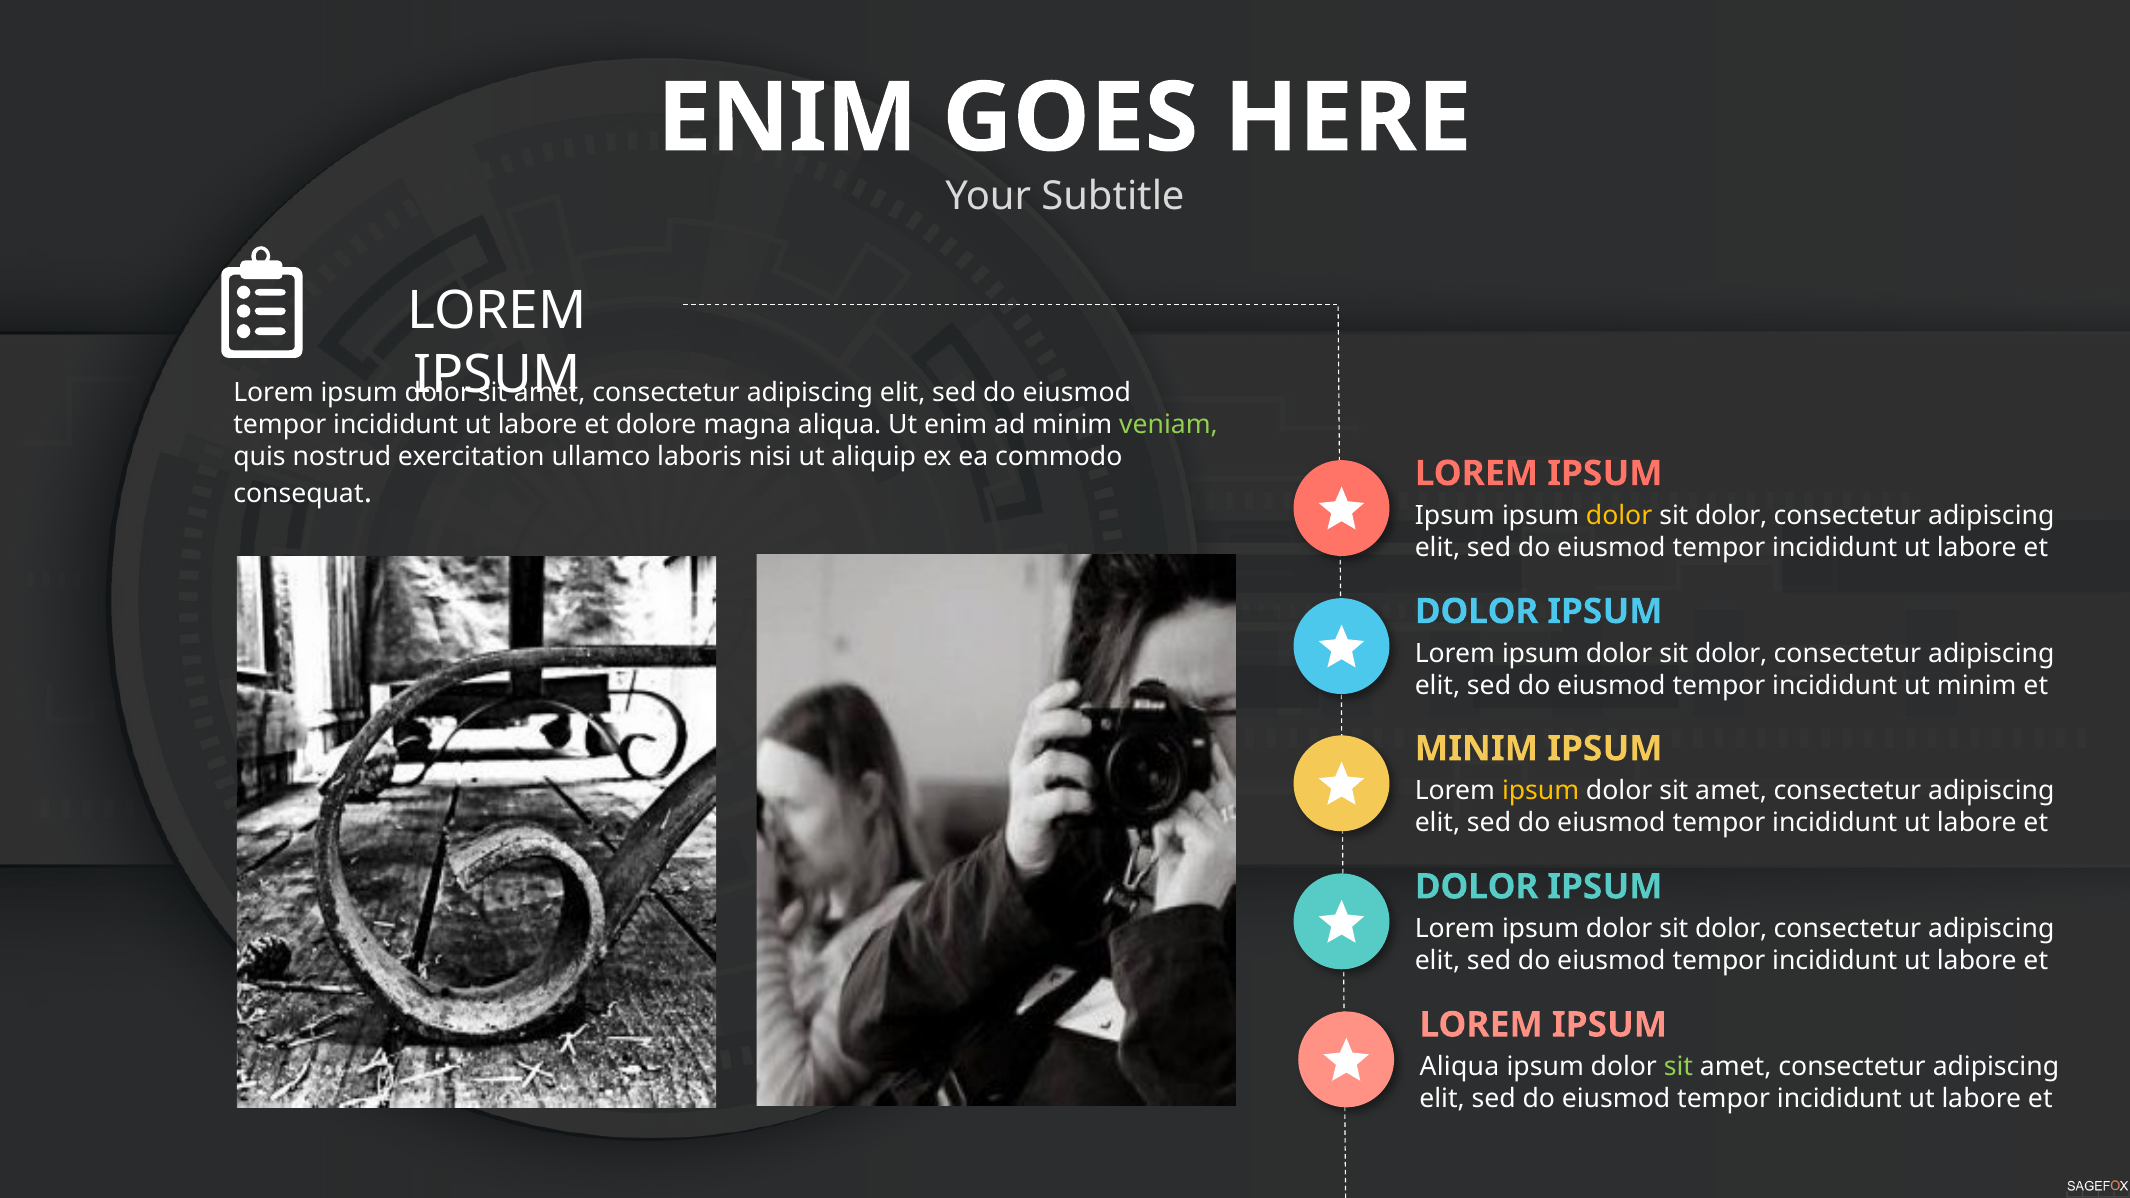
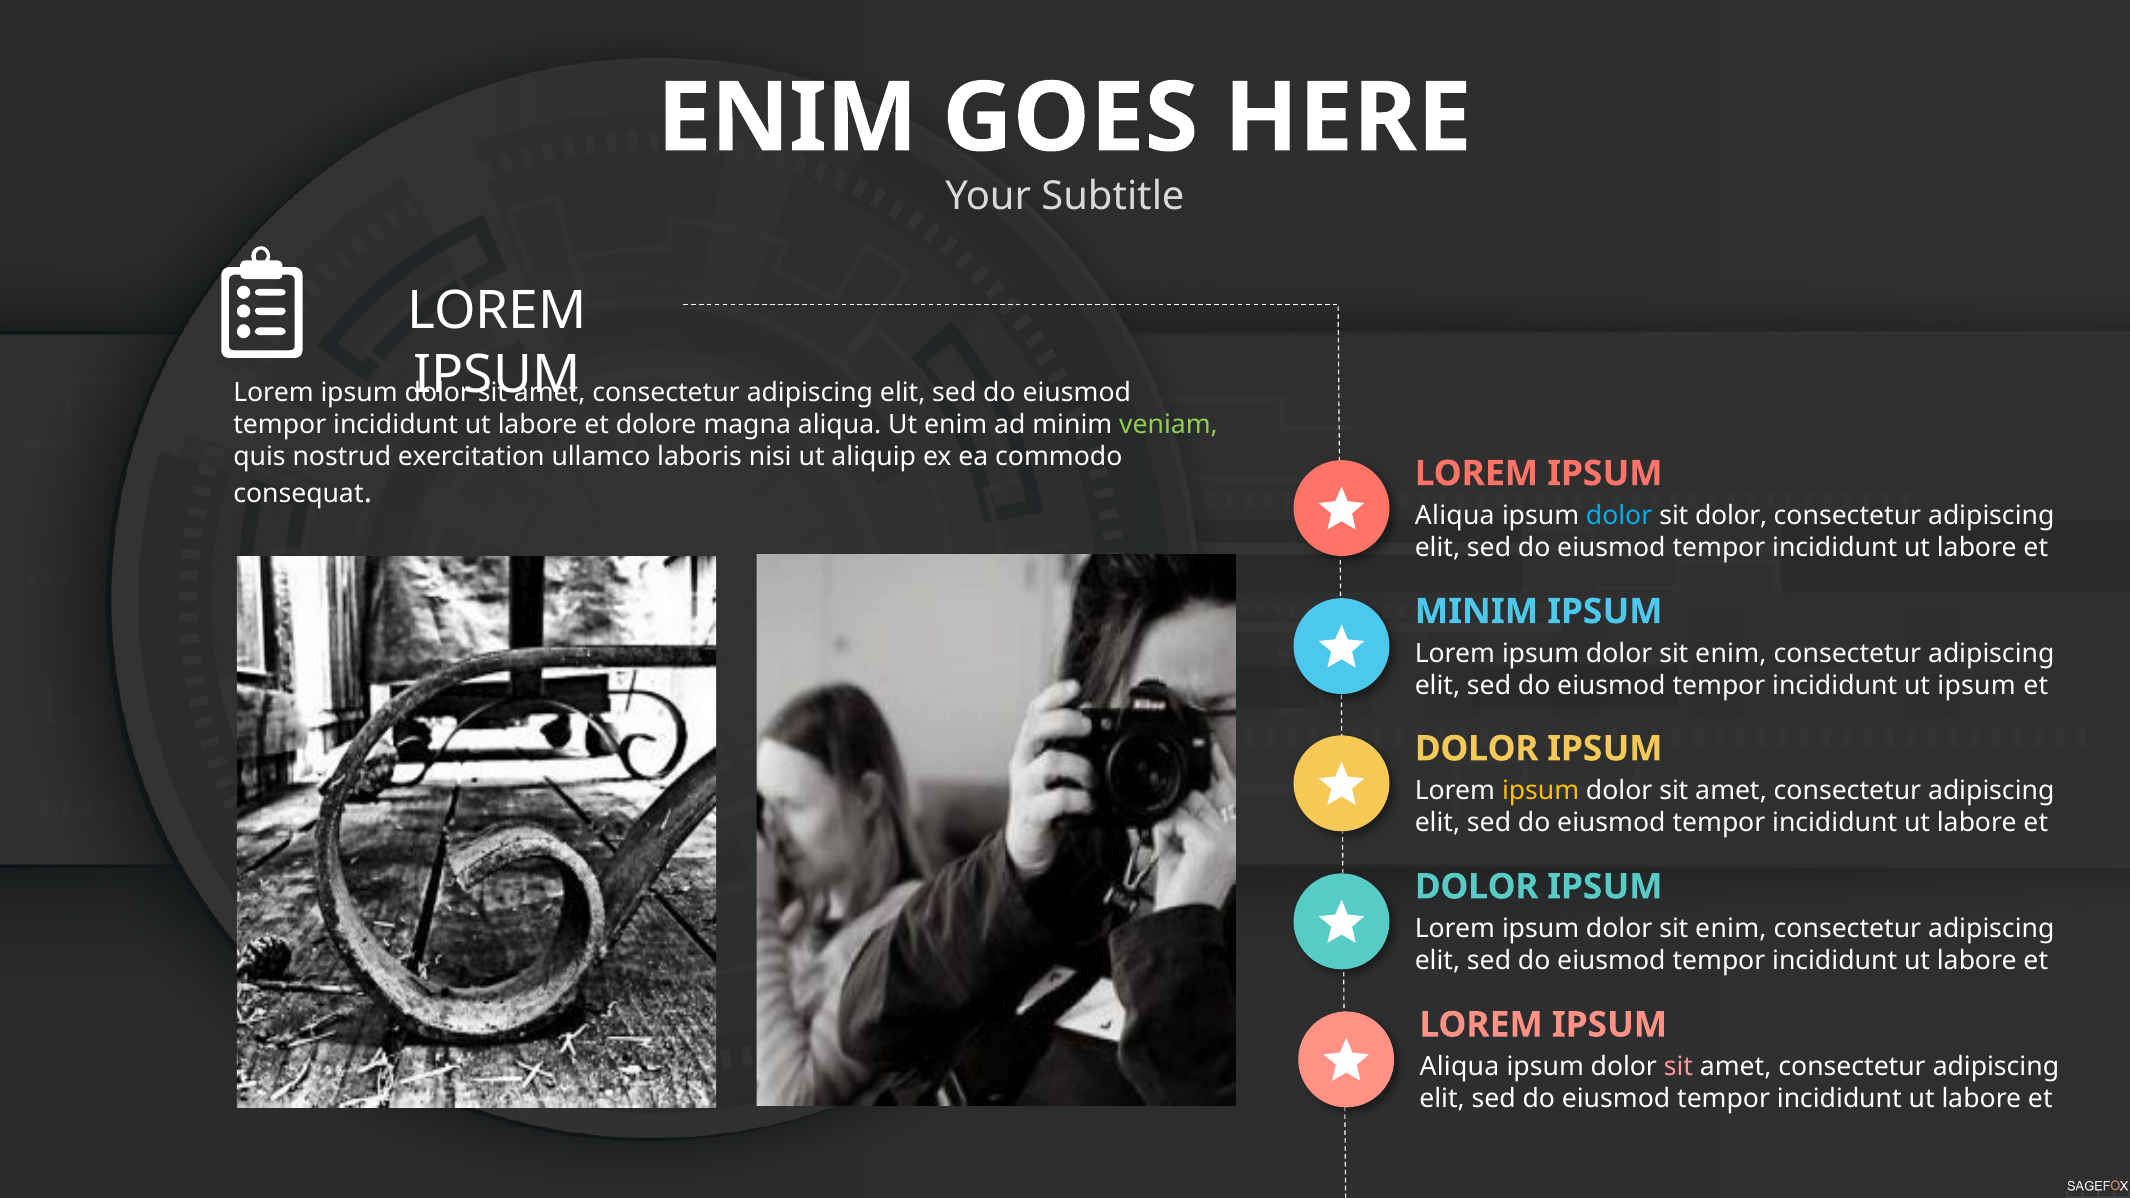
Ipsum: Ipsum -> Aliqua (1455, 515)
dolor colour: yellow -> light blue (1619, 515)
DOLOR: DOLOR -> MINIM (1476, 612)
dolor: dolor -> enim (1731, 654)
ut minim: minim -> ipsum (1977, 685)
MINIM: MINIM -> DOLOR (1477, 749)
dolor: dolor -> enim (1731, 929)
sit colour: light green -> pink (1679, 1067)
